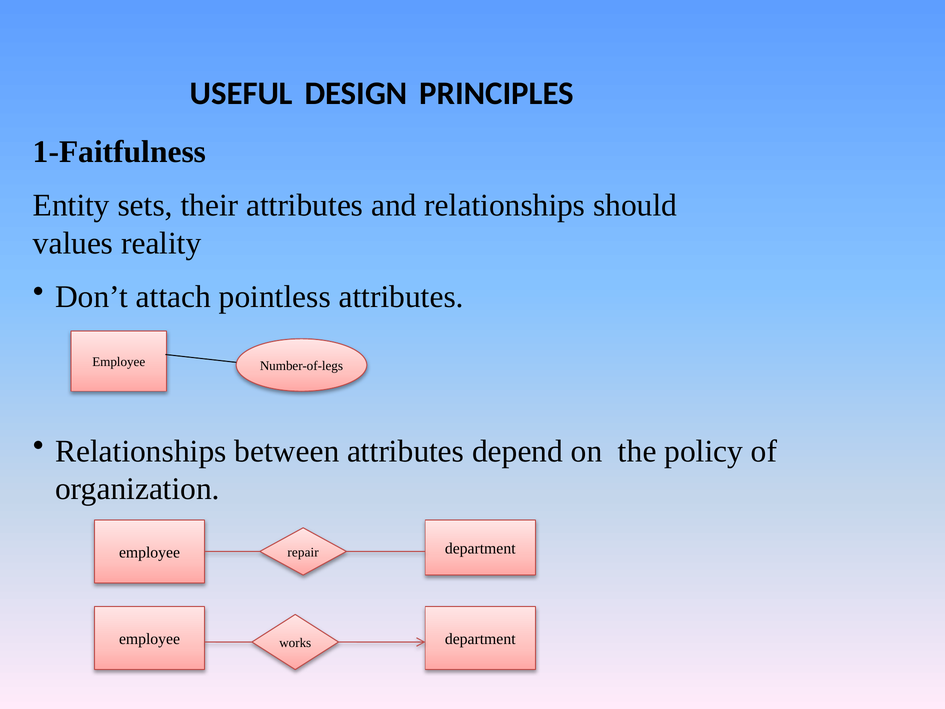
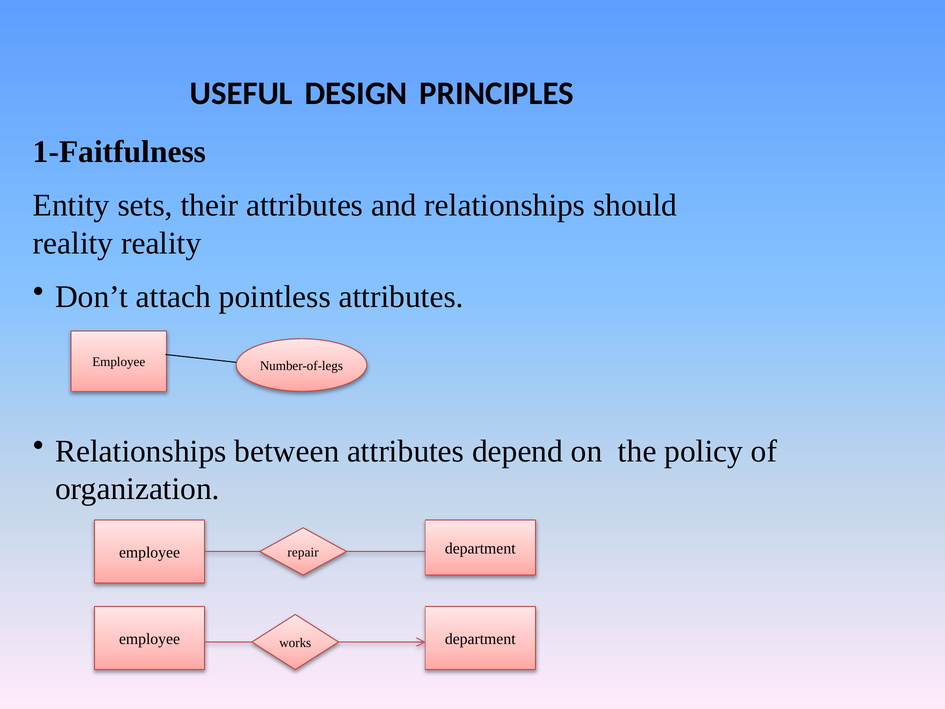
values: values -> reality (73, 243)
